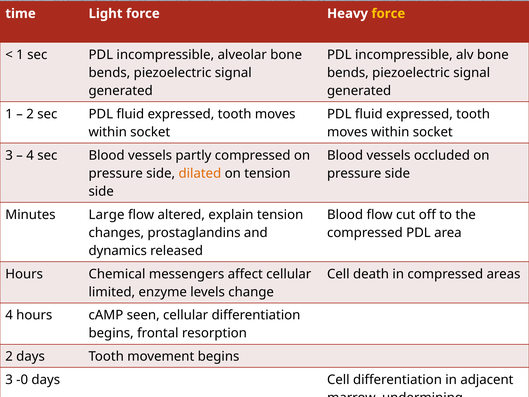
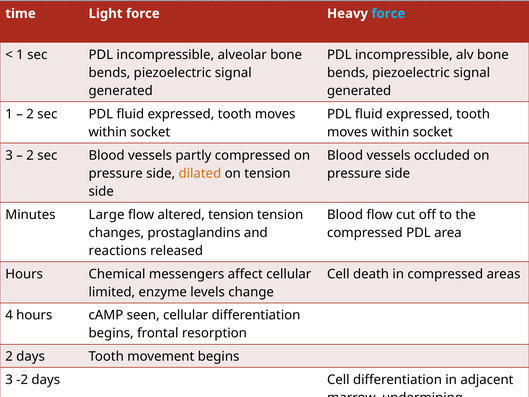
force colour: yellow -> light blue (388, 14)
4: 4 -> 2 (30, 155)
altered explain: explain -> tension (231, 215)
dynamics: dynamics -> reactions (118, 251)
-0: -0 -> -2 (22, 380)
